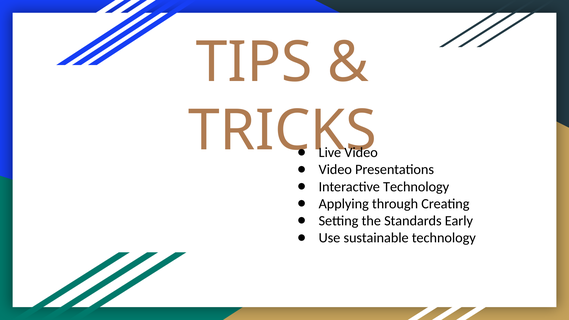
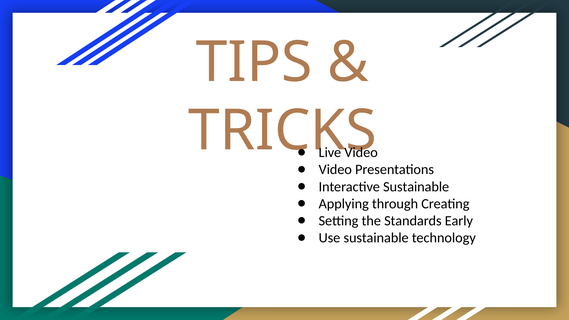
Interactive Technology: Technology -> Sustainable (416, 187)
